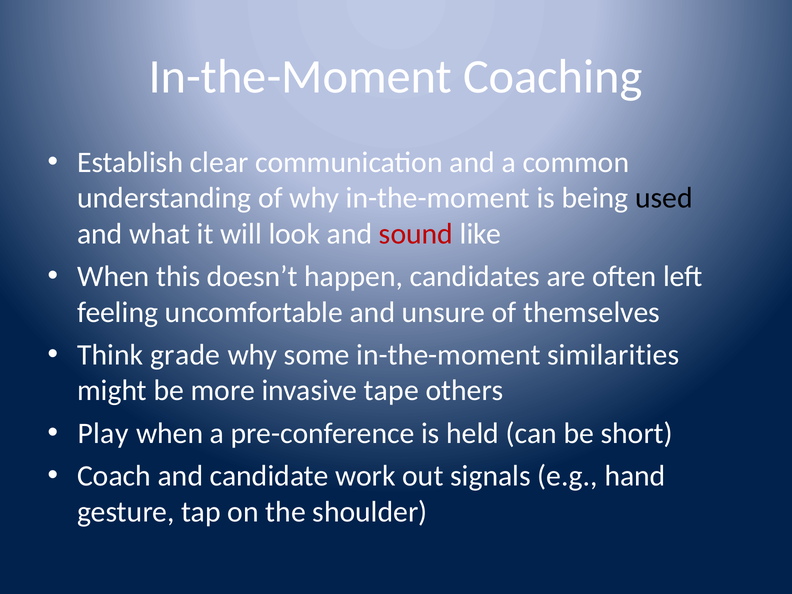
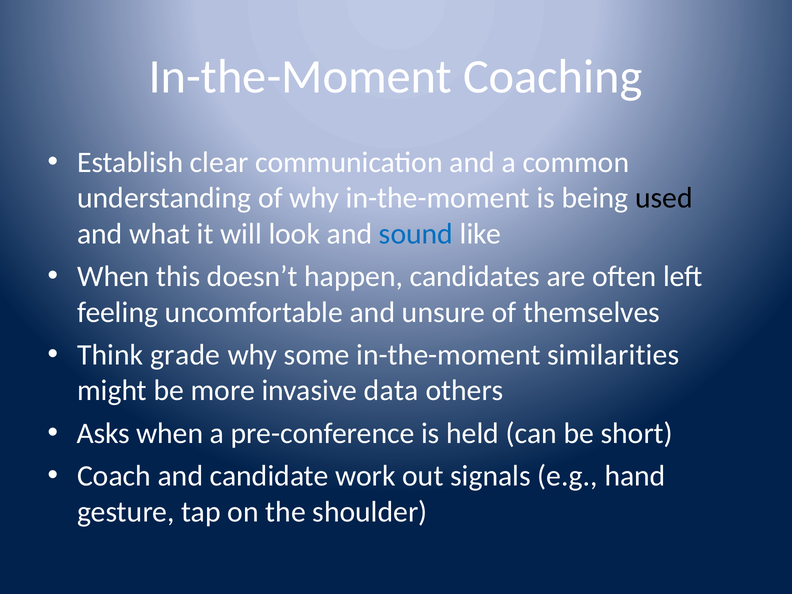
sound colour: red -> blue (416, 234)
tape: tape -> data (391, 391)
Play: Play -> Asks (103, 433)
